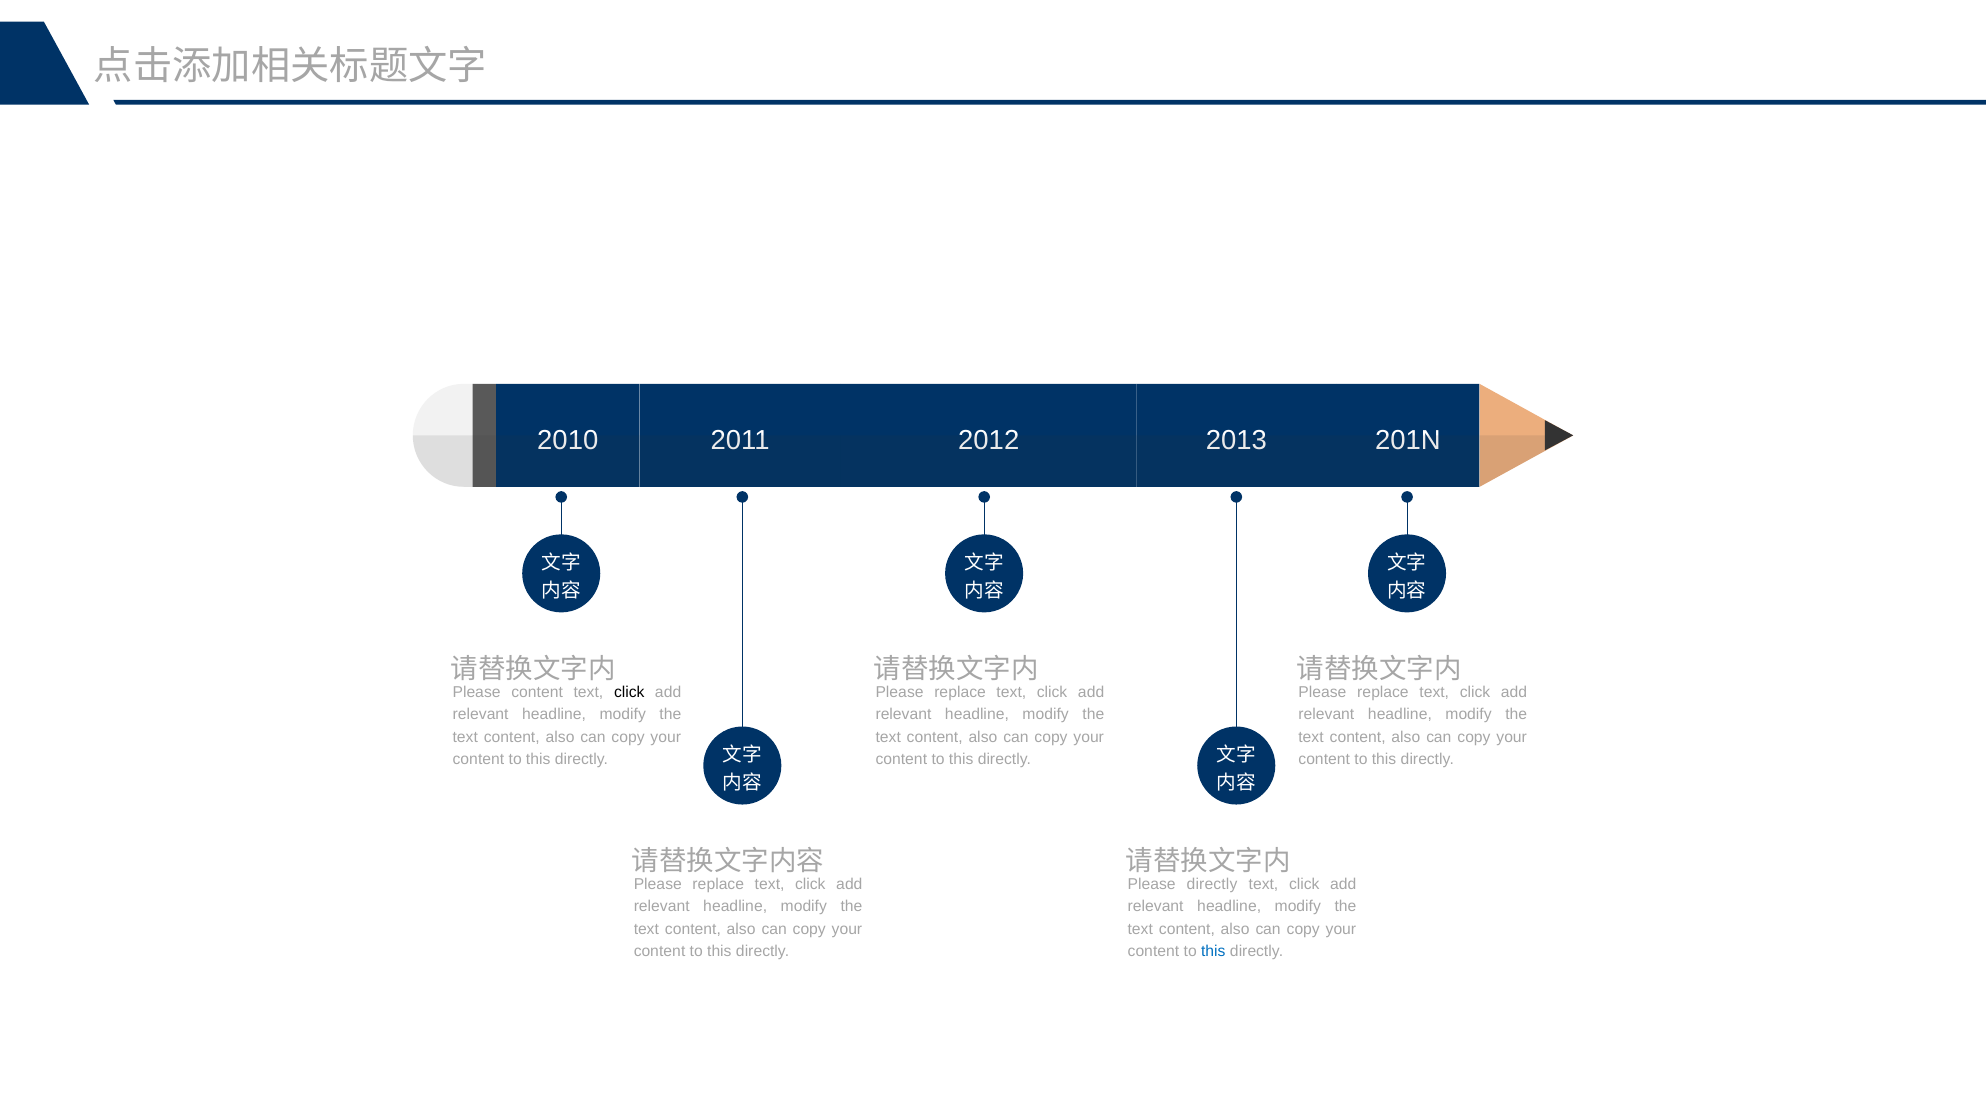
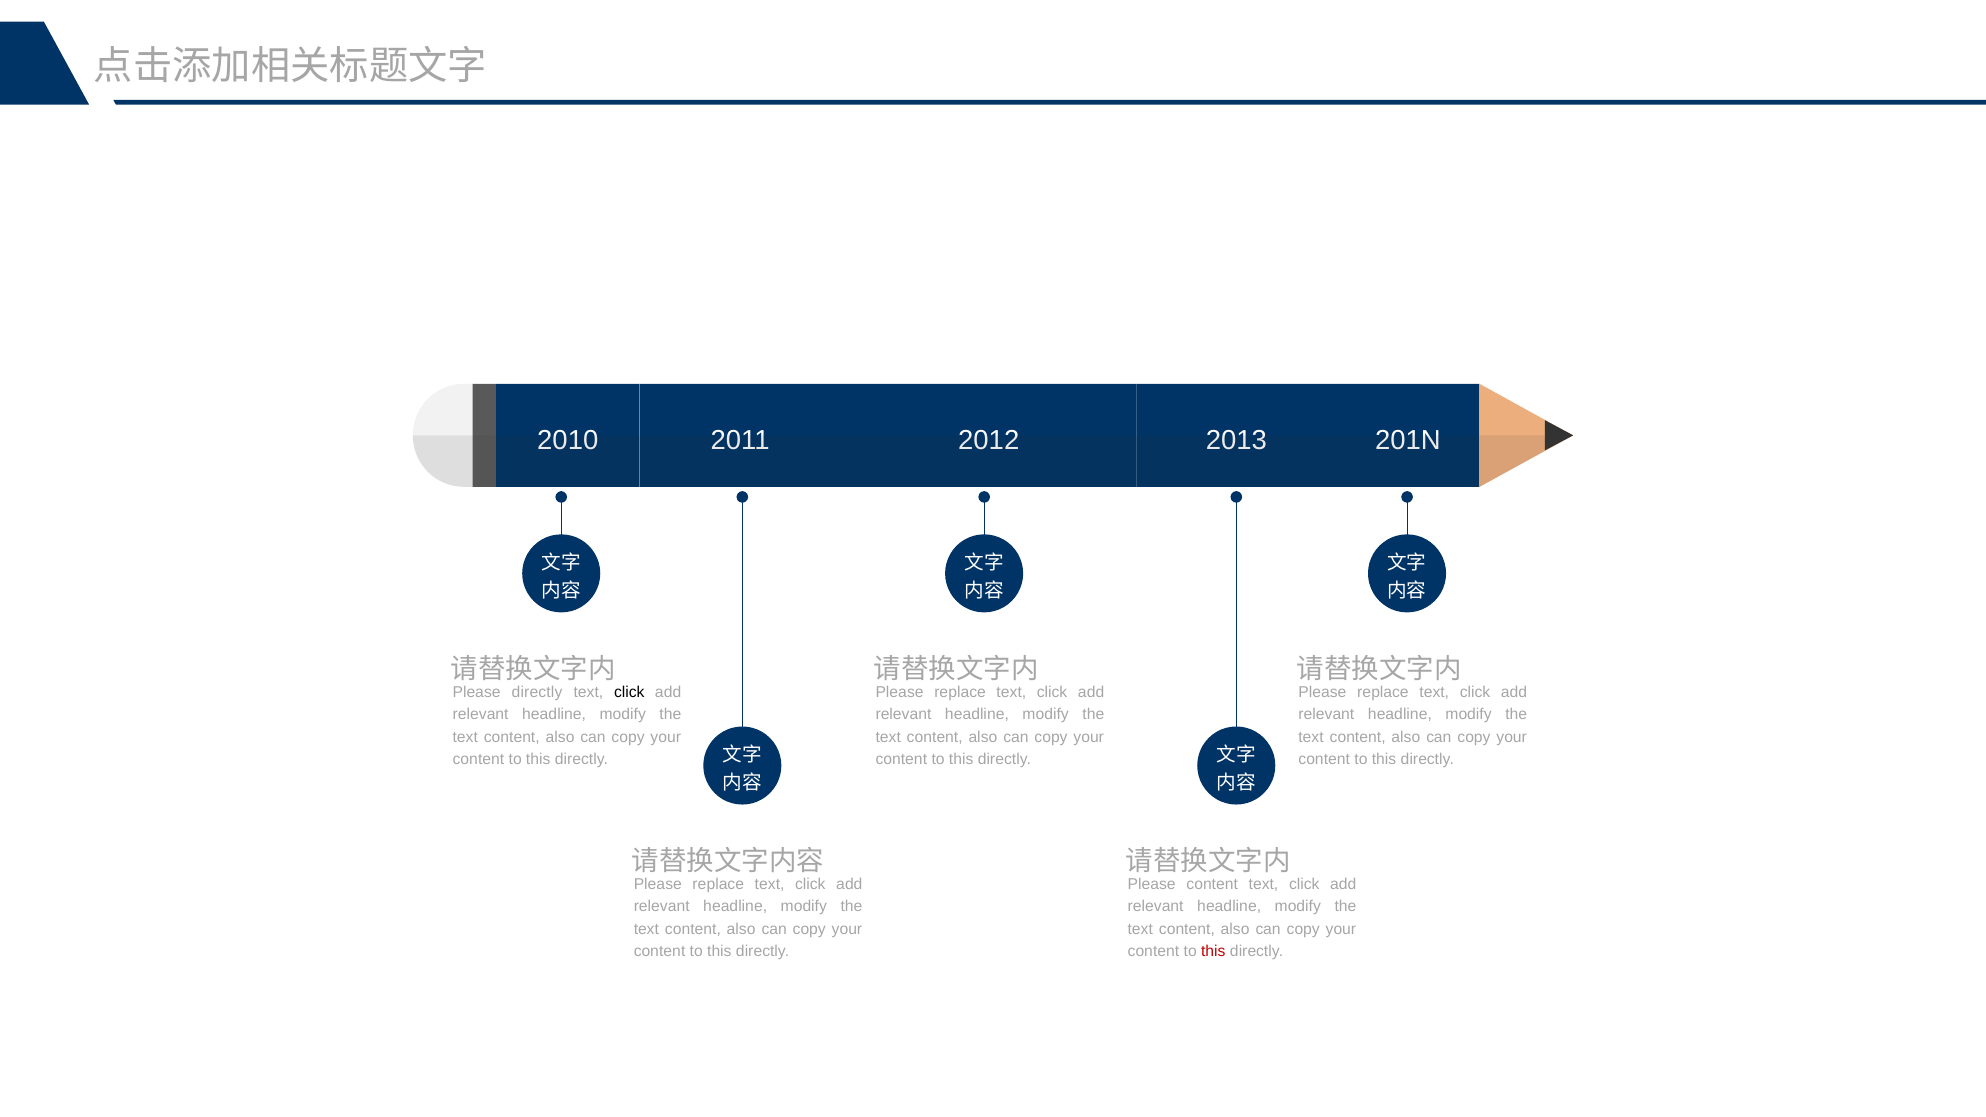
Please content: content -> directly (537, 692)
Please directly: directly -> content (1212, 884)
this colour: blue -> red (1213, 952)
